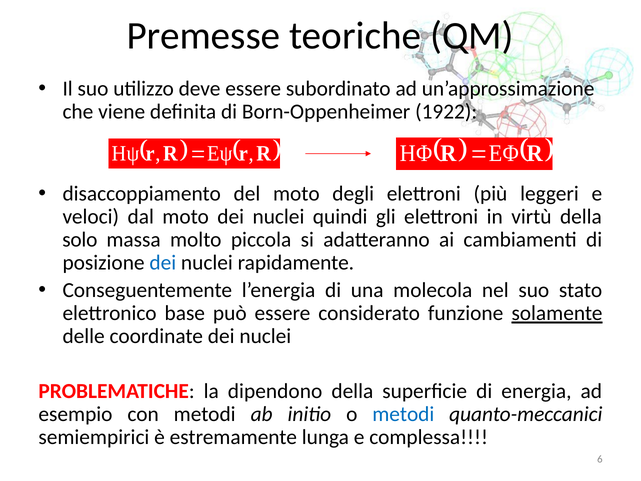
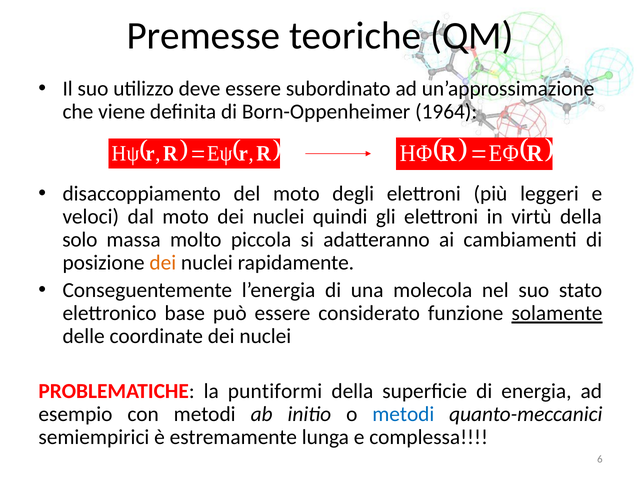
1922: 1922 -> 1964 (446, 111)
dei colour: blue -> orange (163, 263)
dipendono: dipendono -> puntiformi (275, 391)
